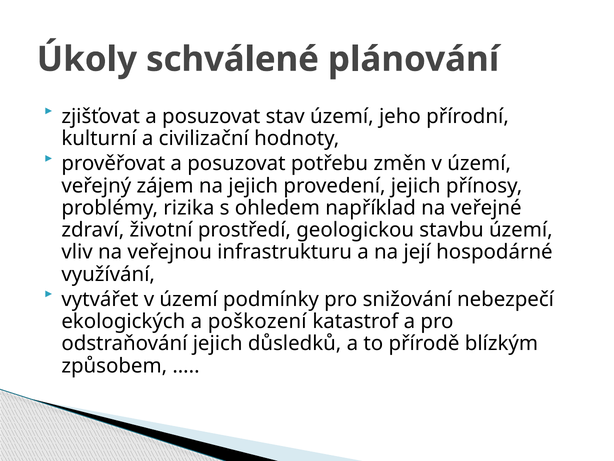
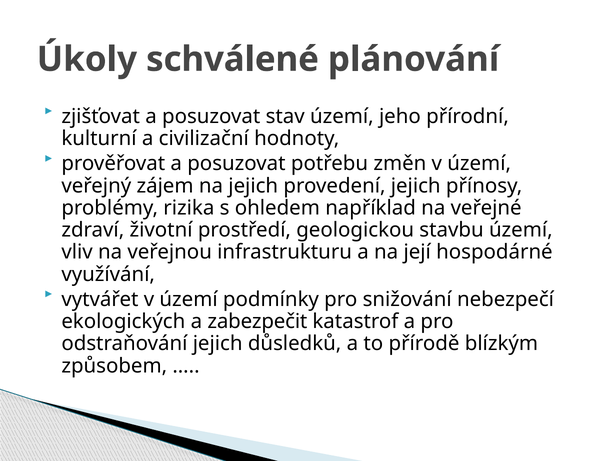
poškození: poškození -> zabezpečit (257, 321)
